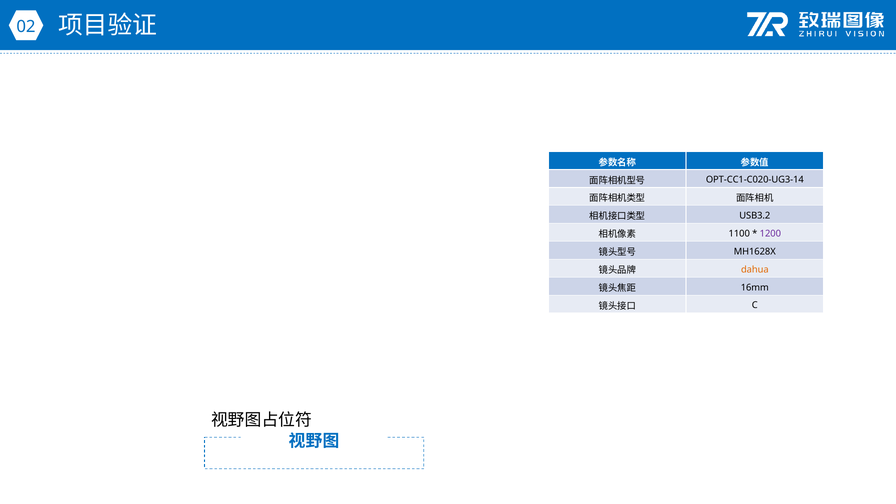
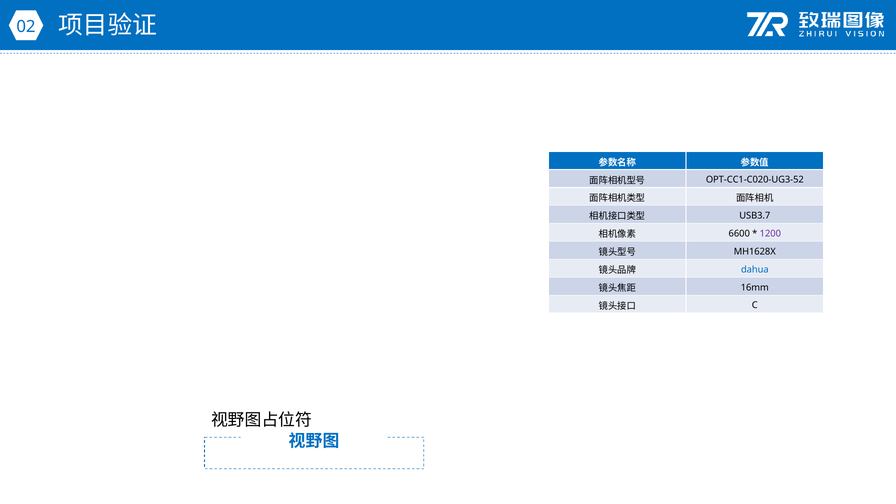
OPT-CC1-C020-UG3-14: OPT-CC1-C020-UG3-14 -> OPT-CC1-C020-UG3-52 (755, 180)
USB3.2: USB3.2 -> USB3.7 (755, 216)
1100: 1100 -> 6600 (739, 234)
dahua colour: orange -> blue (755, 269)
